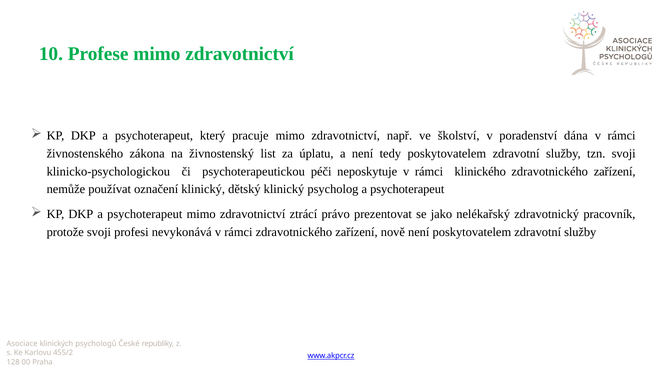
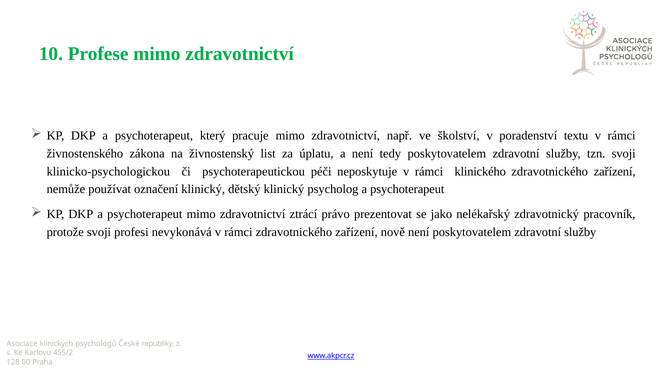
dána: dána -> textu (576, 136)
